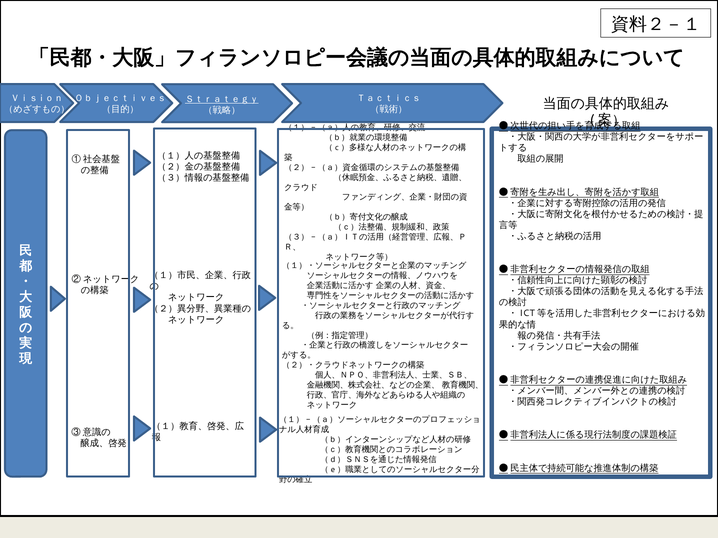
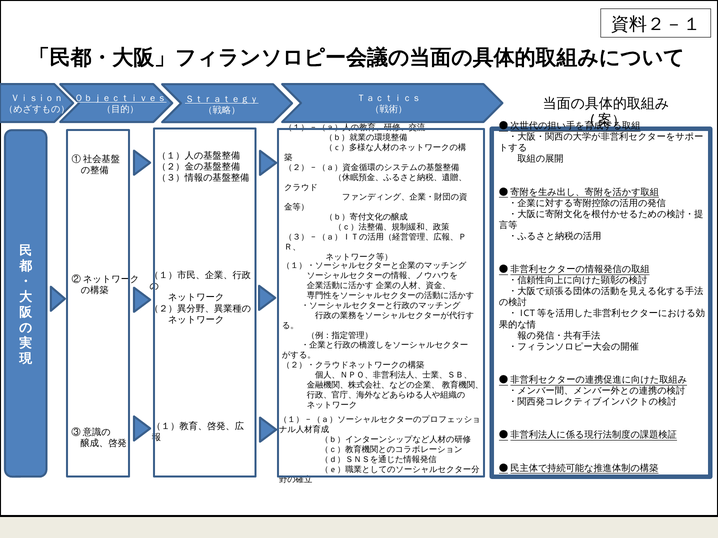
Ｏｂｊｅｃｔｉｖｅｓ underline: none -> present (120, 98)
